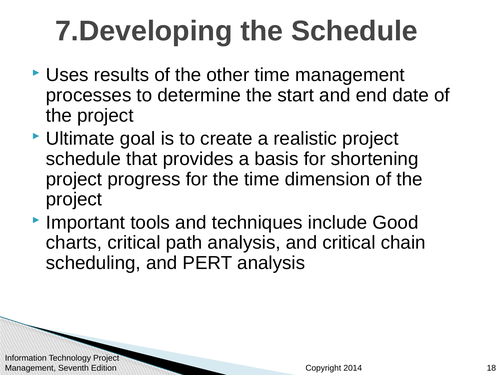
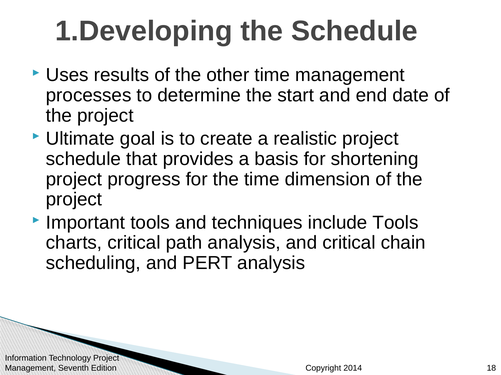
7.Developing: 7.Developing -> 1.Developing (144, 31)
include Good: Good -> Tools (396, 223)
